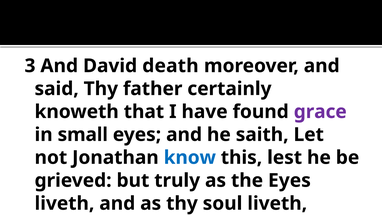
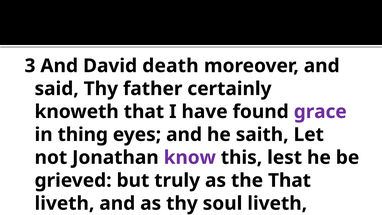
small: small -> thing (83, 135)
know colour: blue -> purple (190, 157)
the Eyes: Eyes -> That (289, 180)
